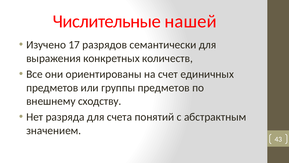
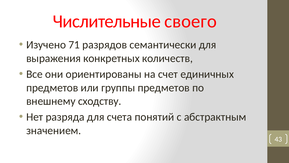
нашей: нашей -> своего (191, 21)
17: 17 -> 71 (74, 45)
